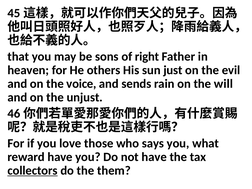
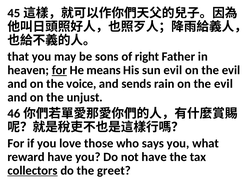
for underline: none -> present (59, 70)
others: others -> means (104, 70)
sun just: just -> evil (173, 70)
rain on the will: will -> evil (223, 84)
them: them -> greet (114, 170)
